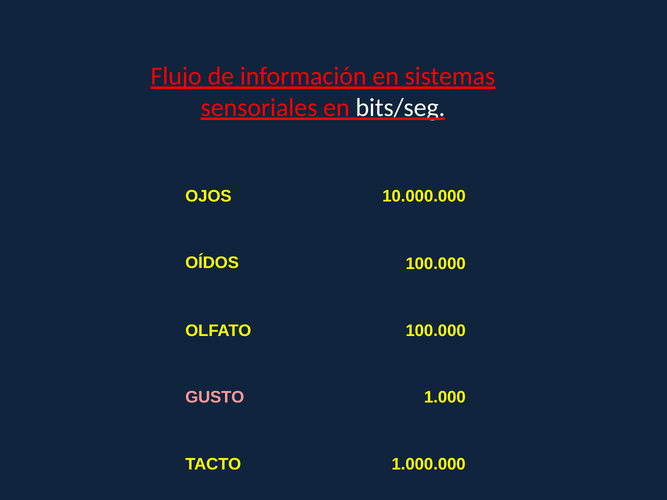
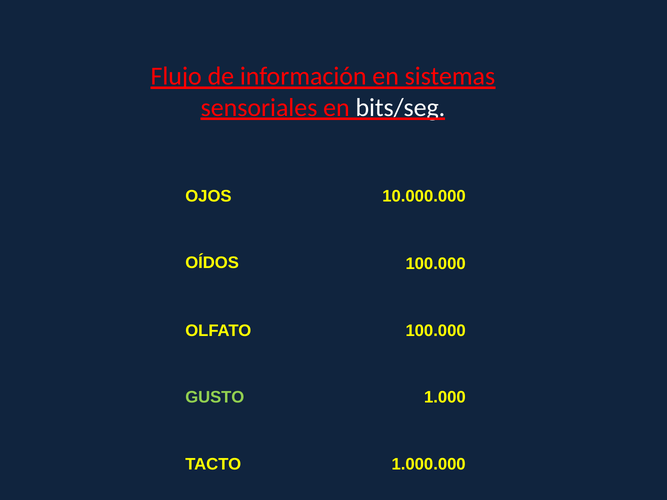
GUSTO colour: pink -> light green (215, 398)
